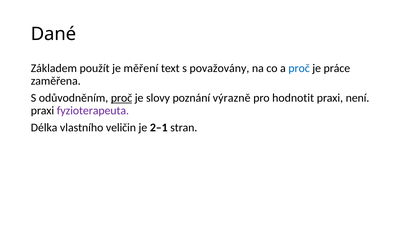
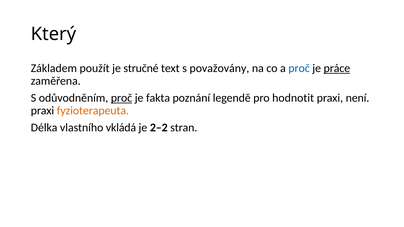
Dané: Dané -> Který (54, 34)
měření: měření -> stručné (141, 68)
práce underline: none -> present (337, 68)
slovy: slovy -> fakta (158, 98)
výrazně: výrazně -> legendě (232, 98)
fyzioterapeuta colour: purple -> orange (93, 111)
veličin: veličin -> vkládá (121, 128)
2–1: 2–1 -> 2–2 (159, 128)
